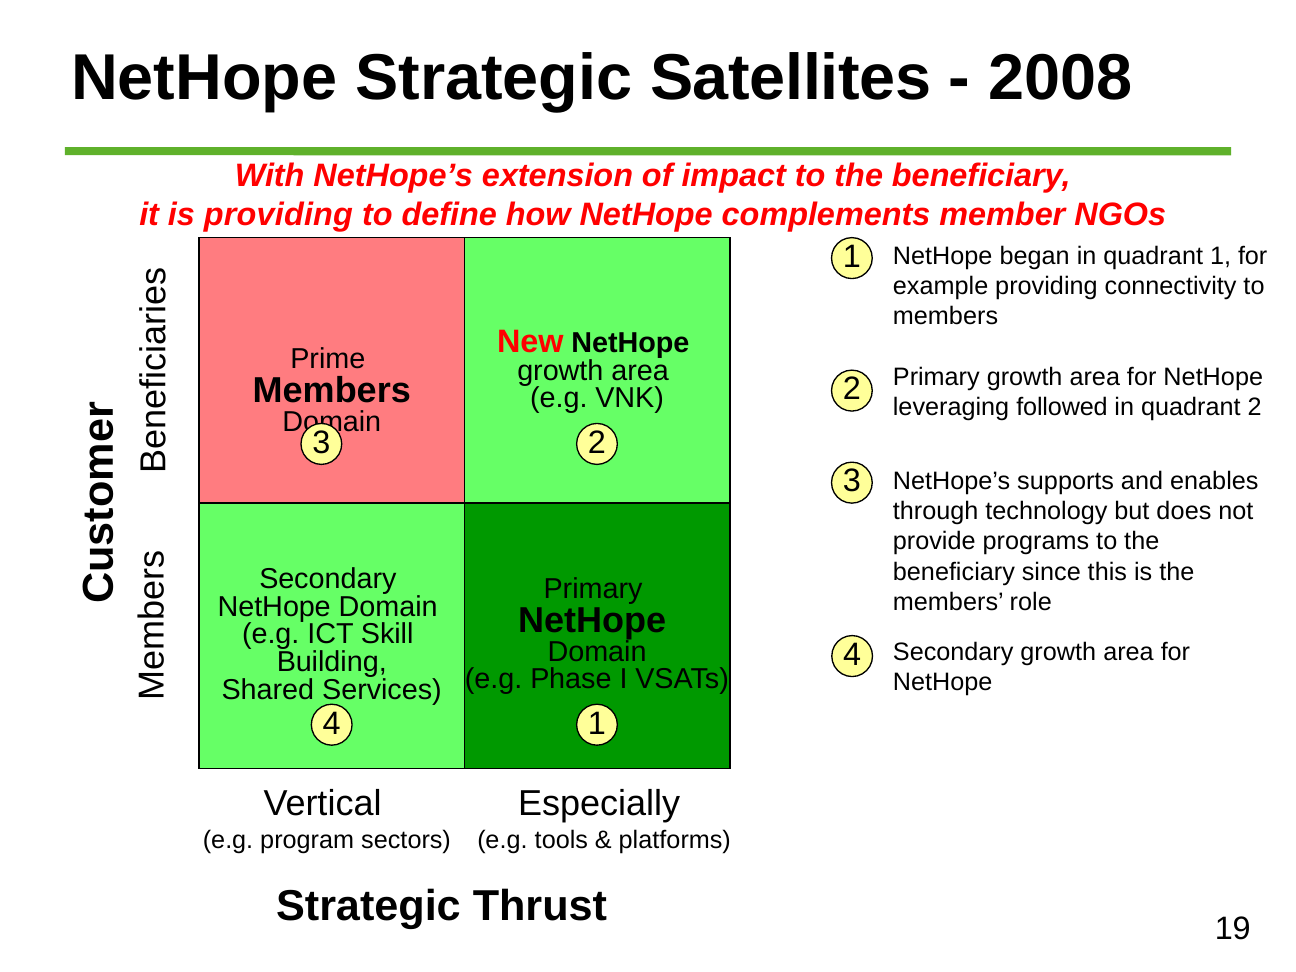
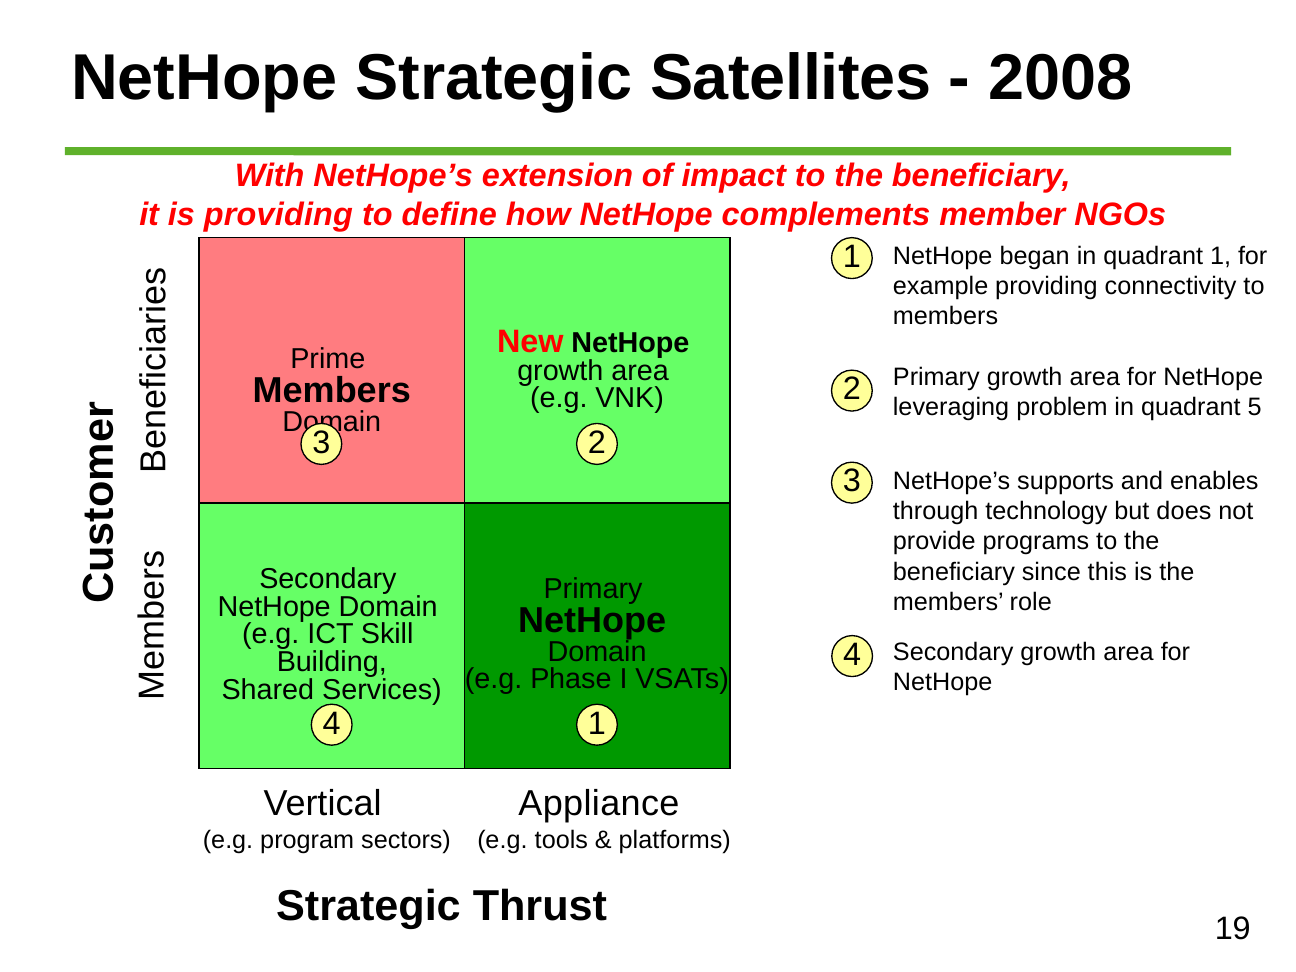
followed: followed -> problem (1062, 407)
quadrant 2: 2 -> 5 (1255, 407)
Especially: Especially -> Appliance (599, 804)
